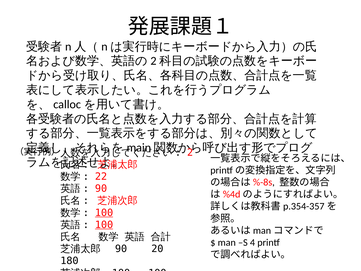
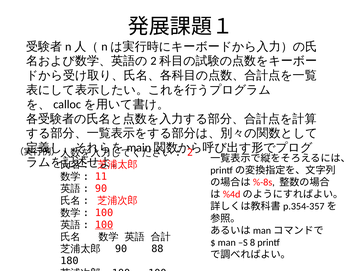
22: 22 -> 11 (101, 176)
100 underline: present -> none (104, 213)
4: 4 -> 8 (252, 242)
20: 20 -> 88 (157, 249)
